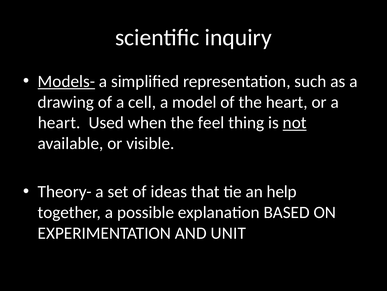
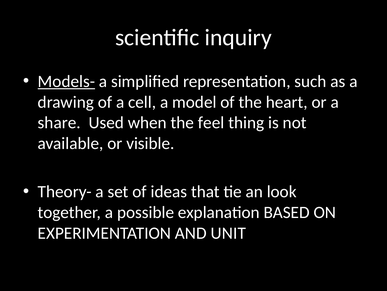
heart: heart -> share (59, 122)
not underline: present -> none (295, 122)
help: help -> look (282, 191)
